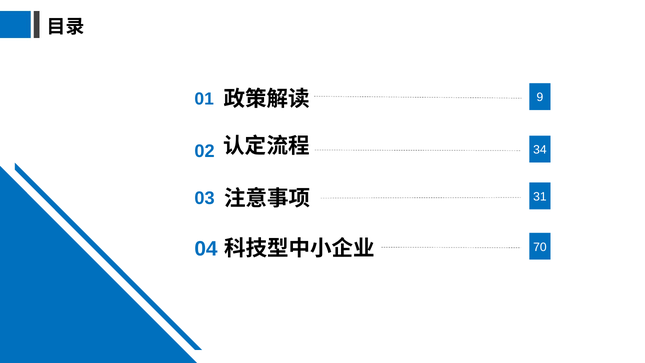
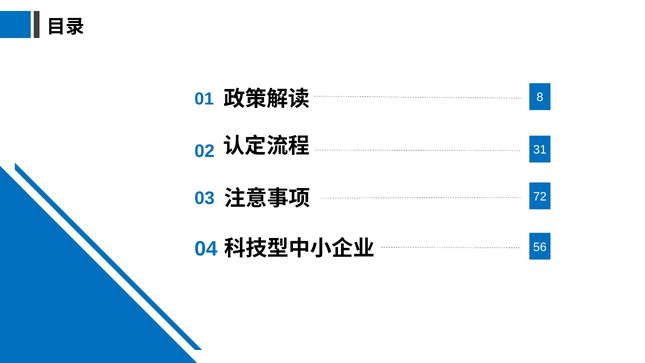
9: 9 -> 8 (540, 97)
34: 34 -> 31 (540, 150)
31: 31 -> 72 (540, 197)
70: 70 -> 56 (540, 247)
